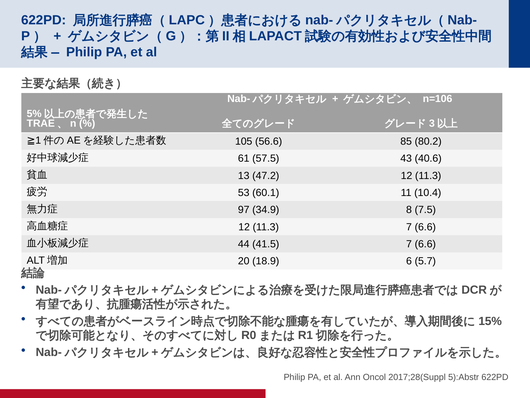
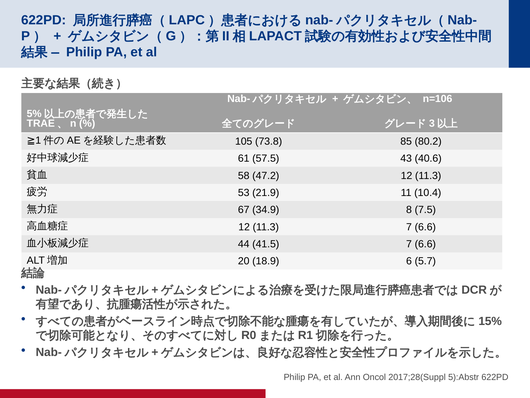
56.6: 56.6 -> 73.8 (269, 141)
13: 13 -> 58 (244, 175)
60.1: 60.1 -> 21.9 (266, 192)
97: 97 -> 67 (244, 210)
